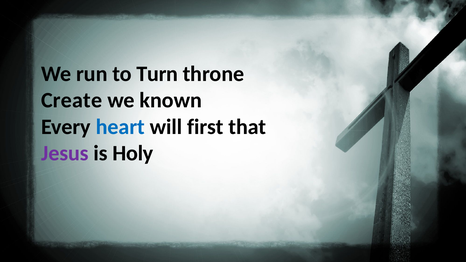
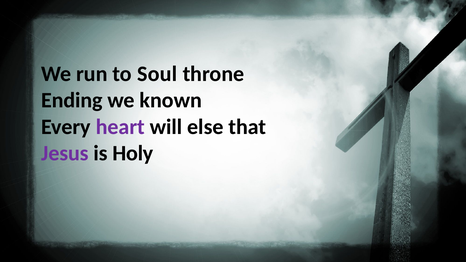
Turn: Turn -> Soul (157, 74)
Create: Create -> Ending (72, 100)
heart colour: blue -> purple (120, 127)
first: first -> else (205, 127)
